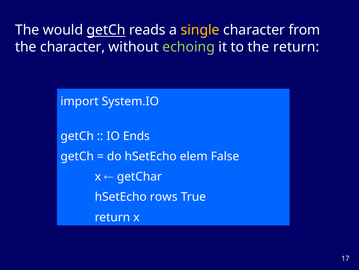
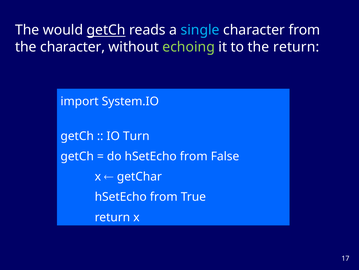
single colour: yellow -> light blue (200, 30)
Ends: Ends -> Turn (136, 136)
do hSetEcho elem: elem -> from (194, 156)
rows: rows -> from (164, 196)
